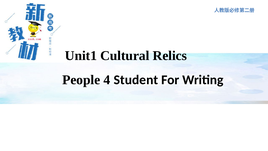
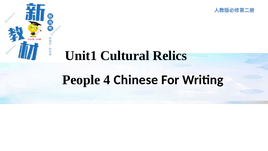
Student: Student -> Chinese (136, 80)
